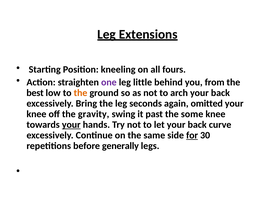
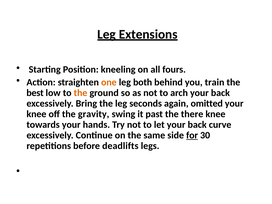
one colour: purple -> orange (109, 82)
little: little -> both (143, 82)
from: from -> train (215, 82)
some: some -> there (192, 114)
your underline: present -> none (71, 125)
generally: generally -> deadlifts (120, 146)
